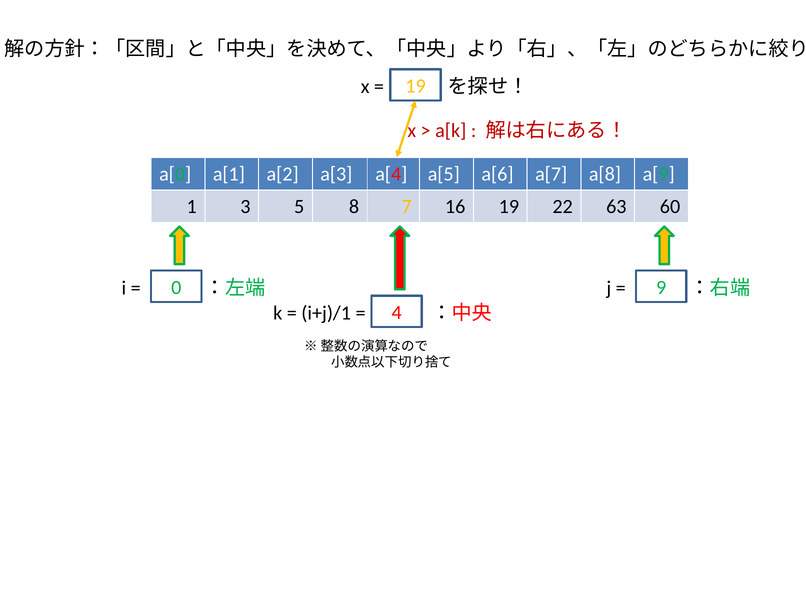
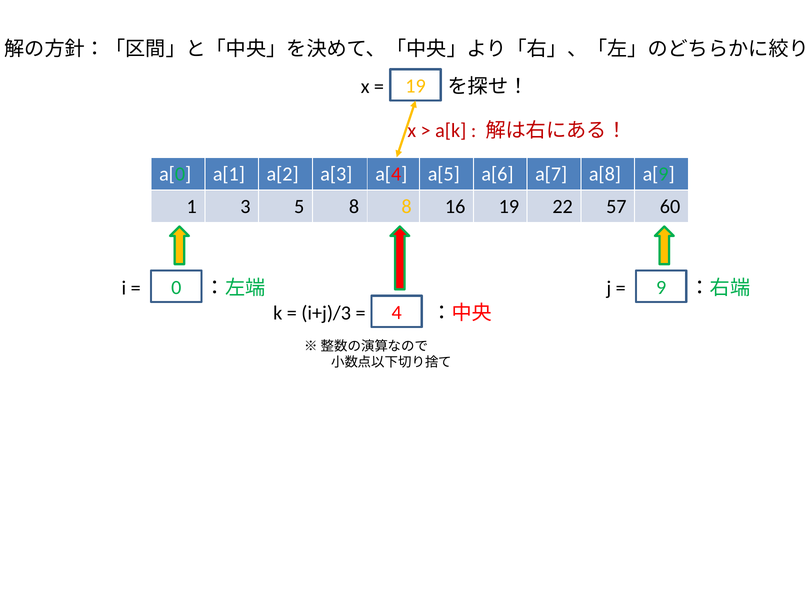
8 7: 7 -> 8 (407, 207)
63: 63 -> 57 (616, 207)
i+j)/1: i+j)/1 -> i+j)/3 (326, 313)
